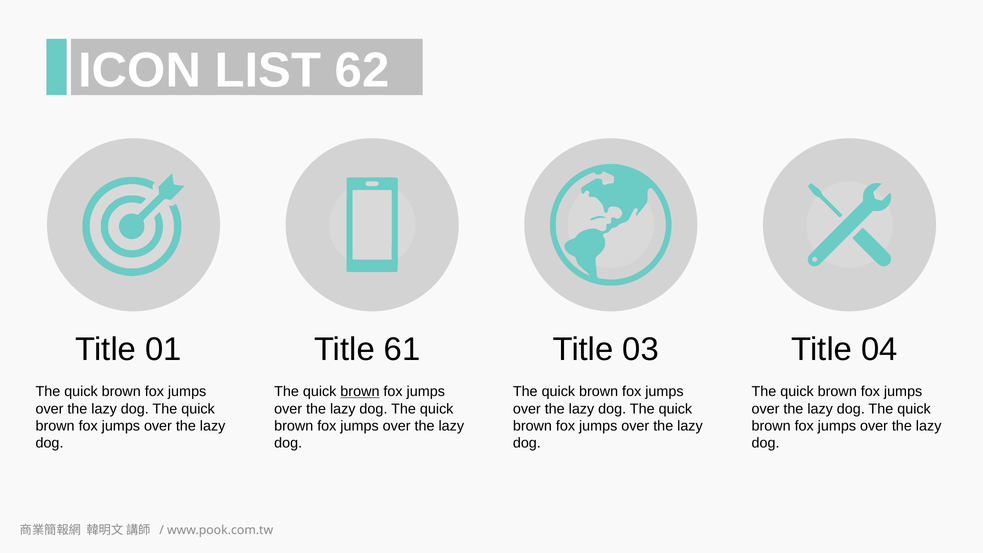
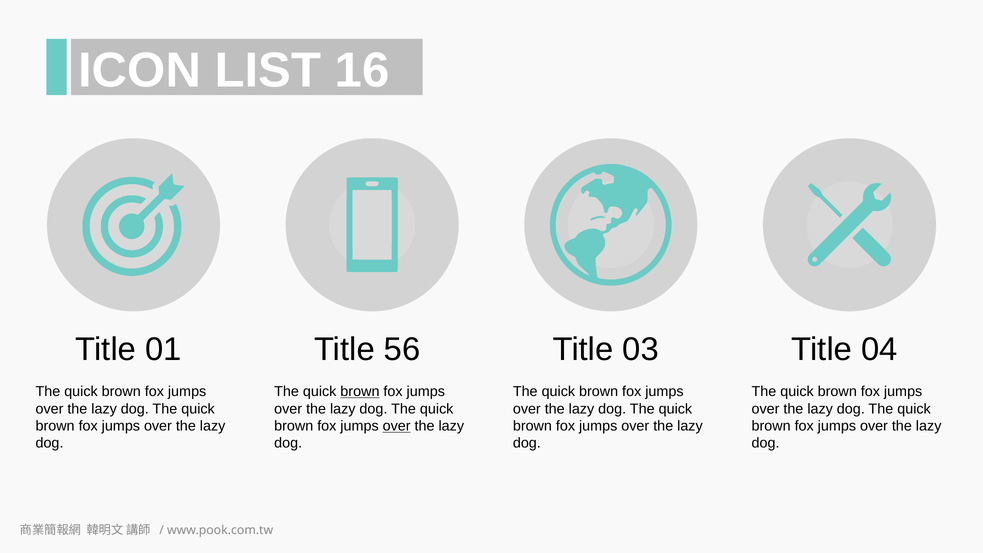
62: 62 -> 16 (362, 70)
61: 61 -> 56 (402, 349)
over underline: none -> present (397, 426)
